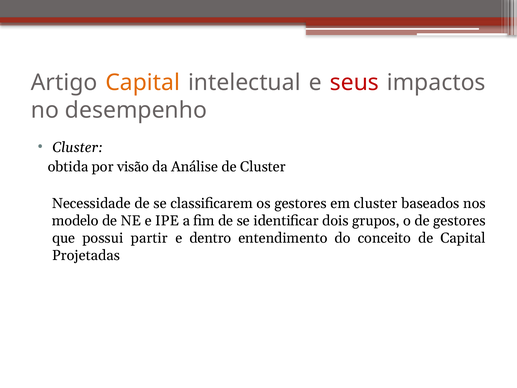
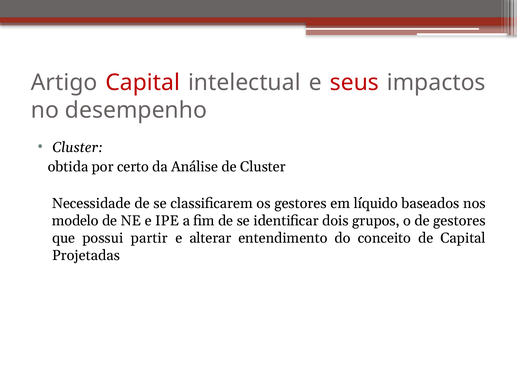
Capital colour: orange -> red (143, 83)
visão: visão -> certo (133, 167)
em cluster: cluster -> líquido (376, 203)
dentro: dentro -> alterar (210, 238)
